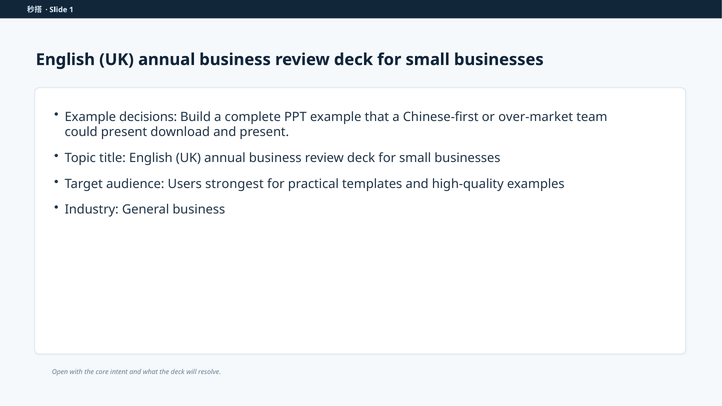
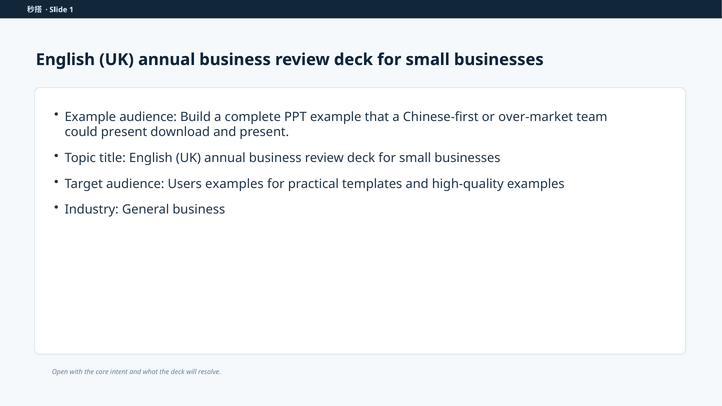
Example decisions: decisions -> audience (148, 117)
Users strongest: strongest -> examples (234, 184)
